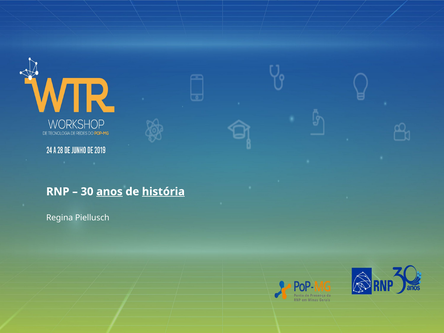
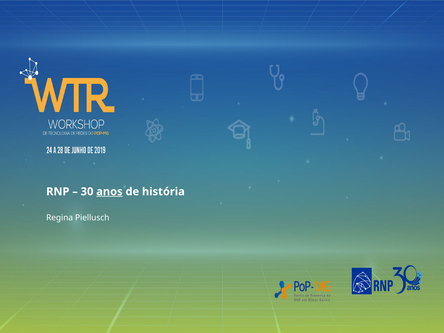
história underline: present -> none (163, 192)
